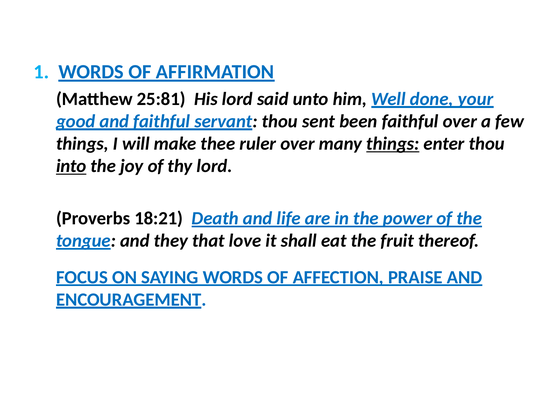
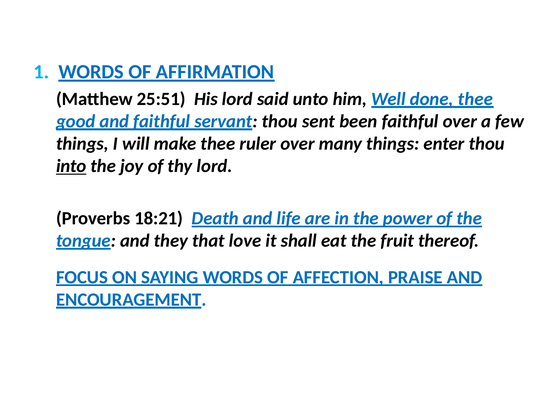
25:81: 25:81 -> 25:51 (161, 99)
done your: your -> thee (476, 99)
things underline: present -> none (393, 144)
